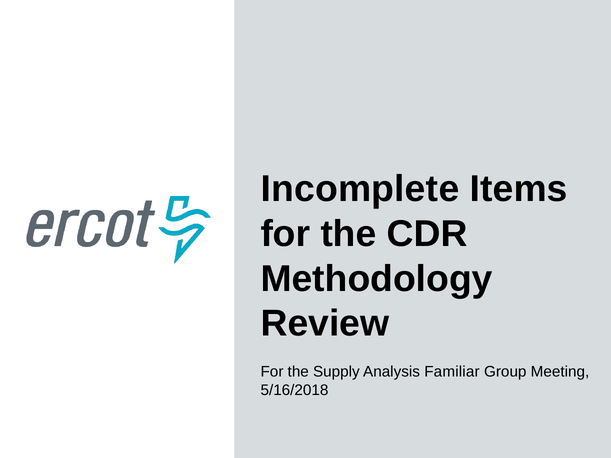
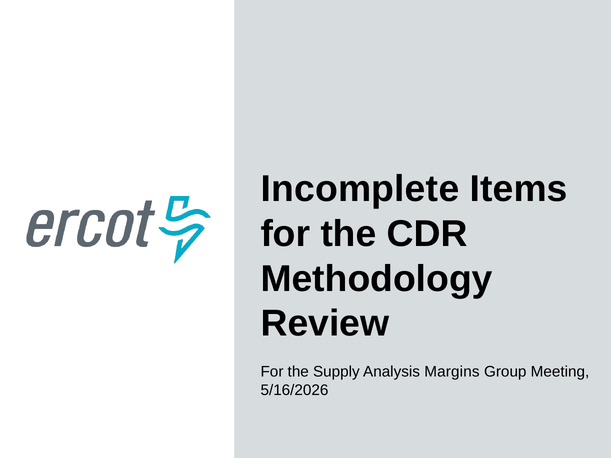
Familiar: Familiar -> Margins (452, 372)
5/16/2018: 5/16/2018 -> 5/16/2026 (294, 390)
